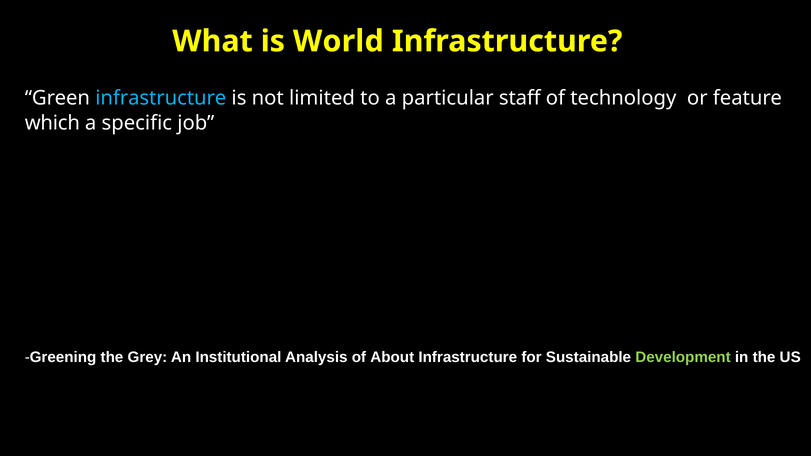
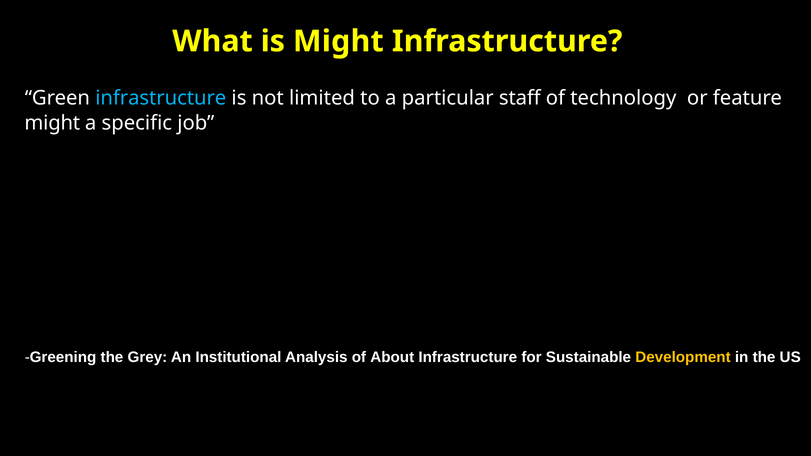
is World: World -> Might (338, 41)
which: which -> might (52, 123)
Development colour: light green -> yellow (683, 357)
